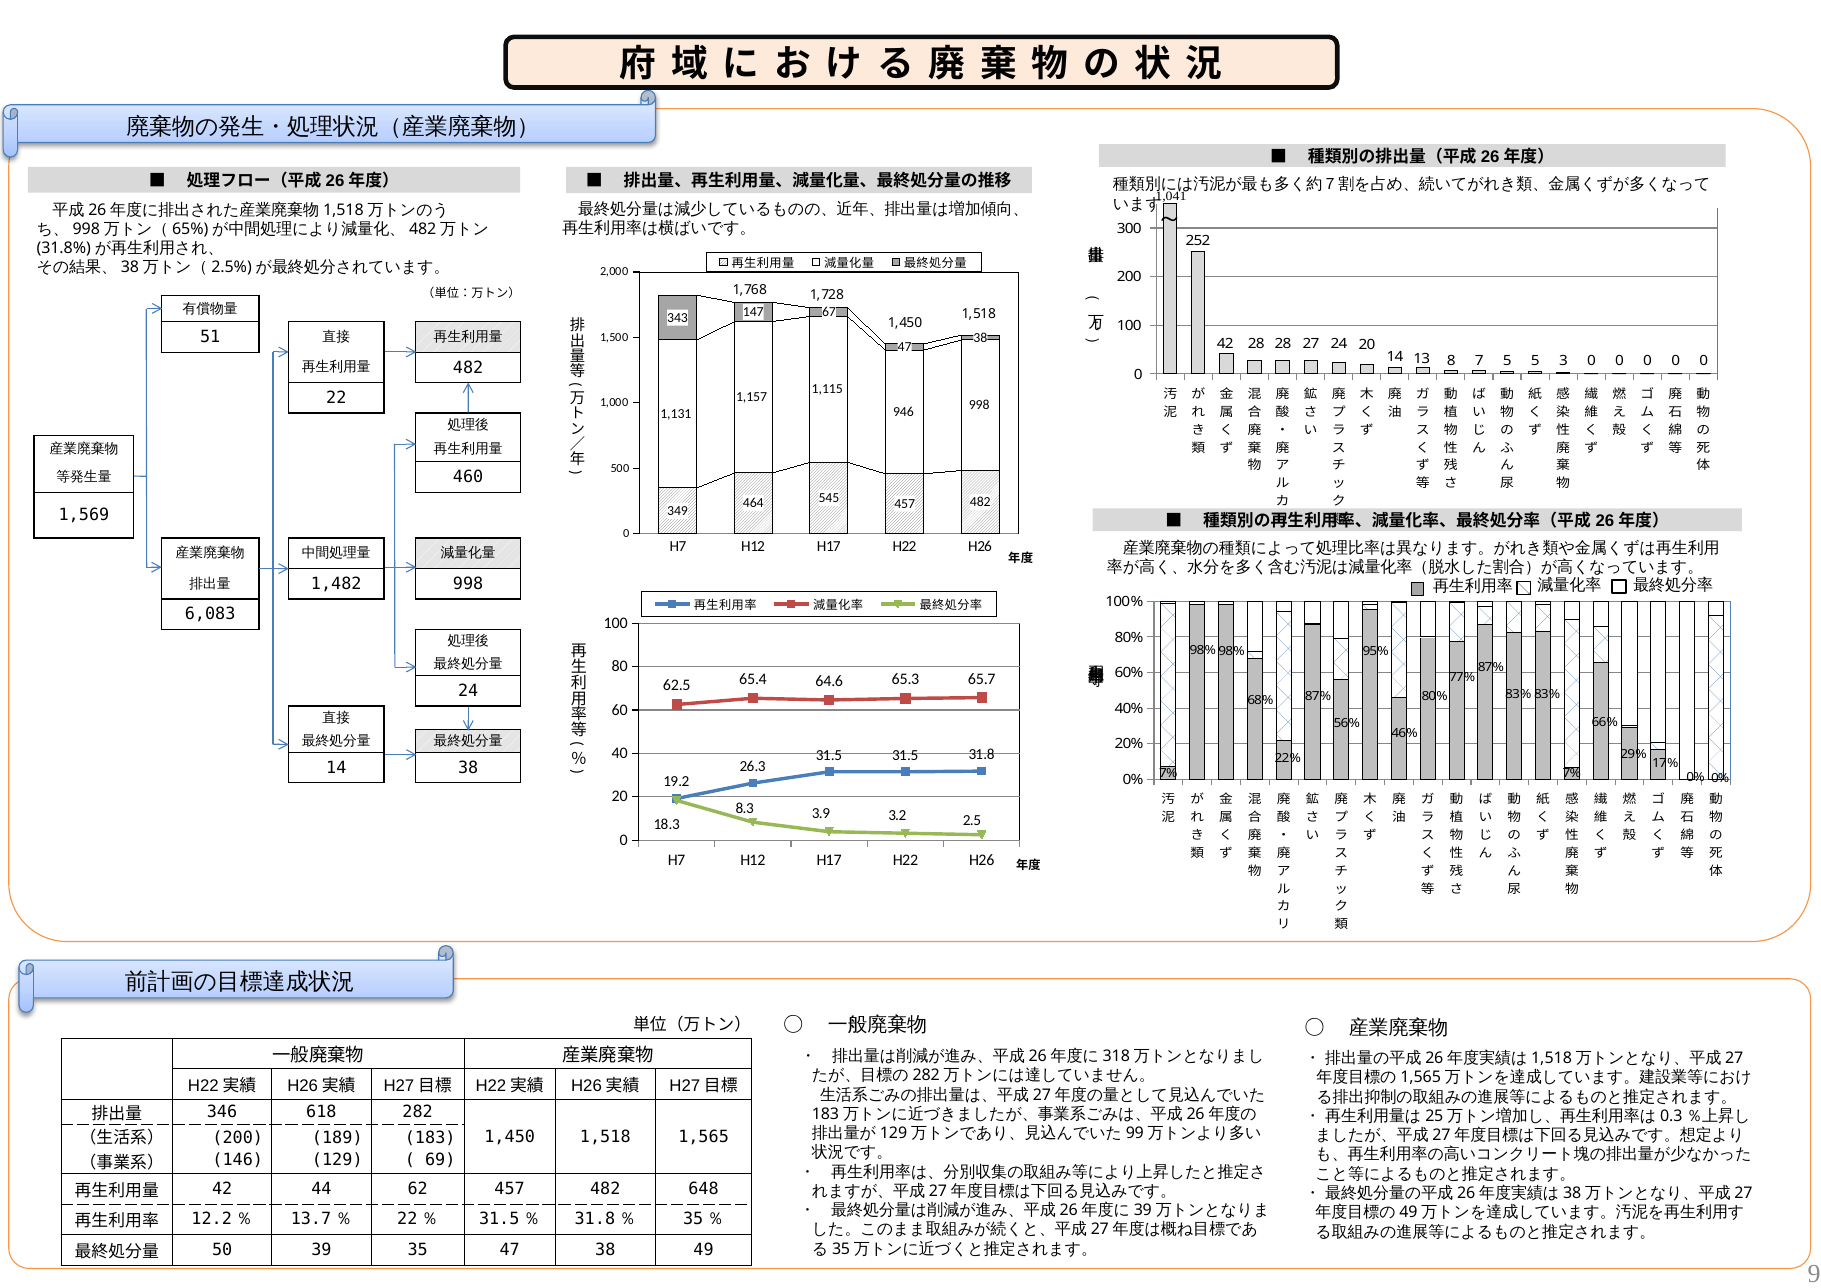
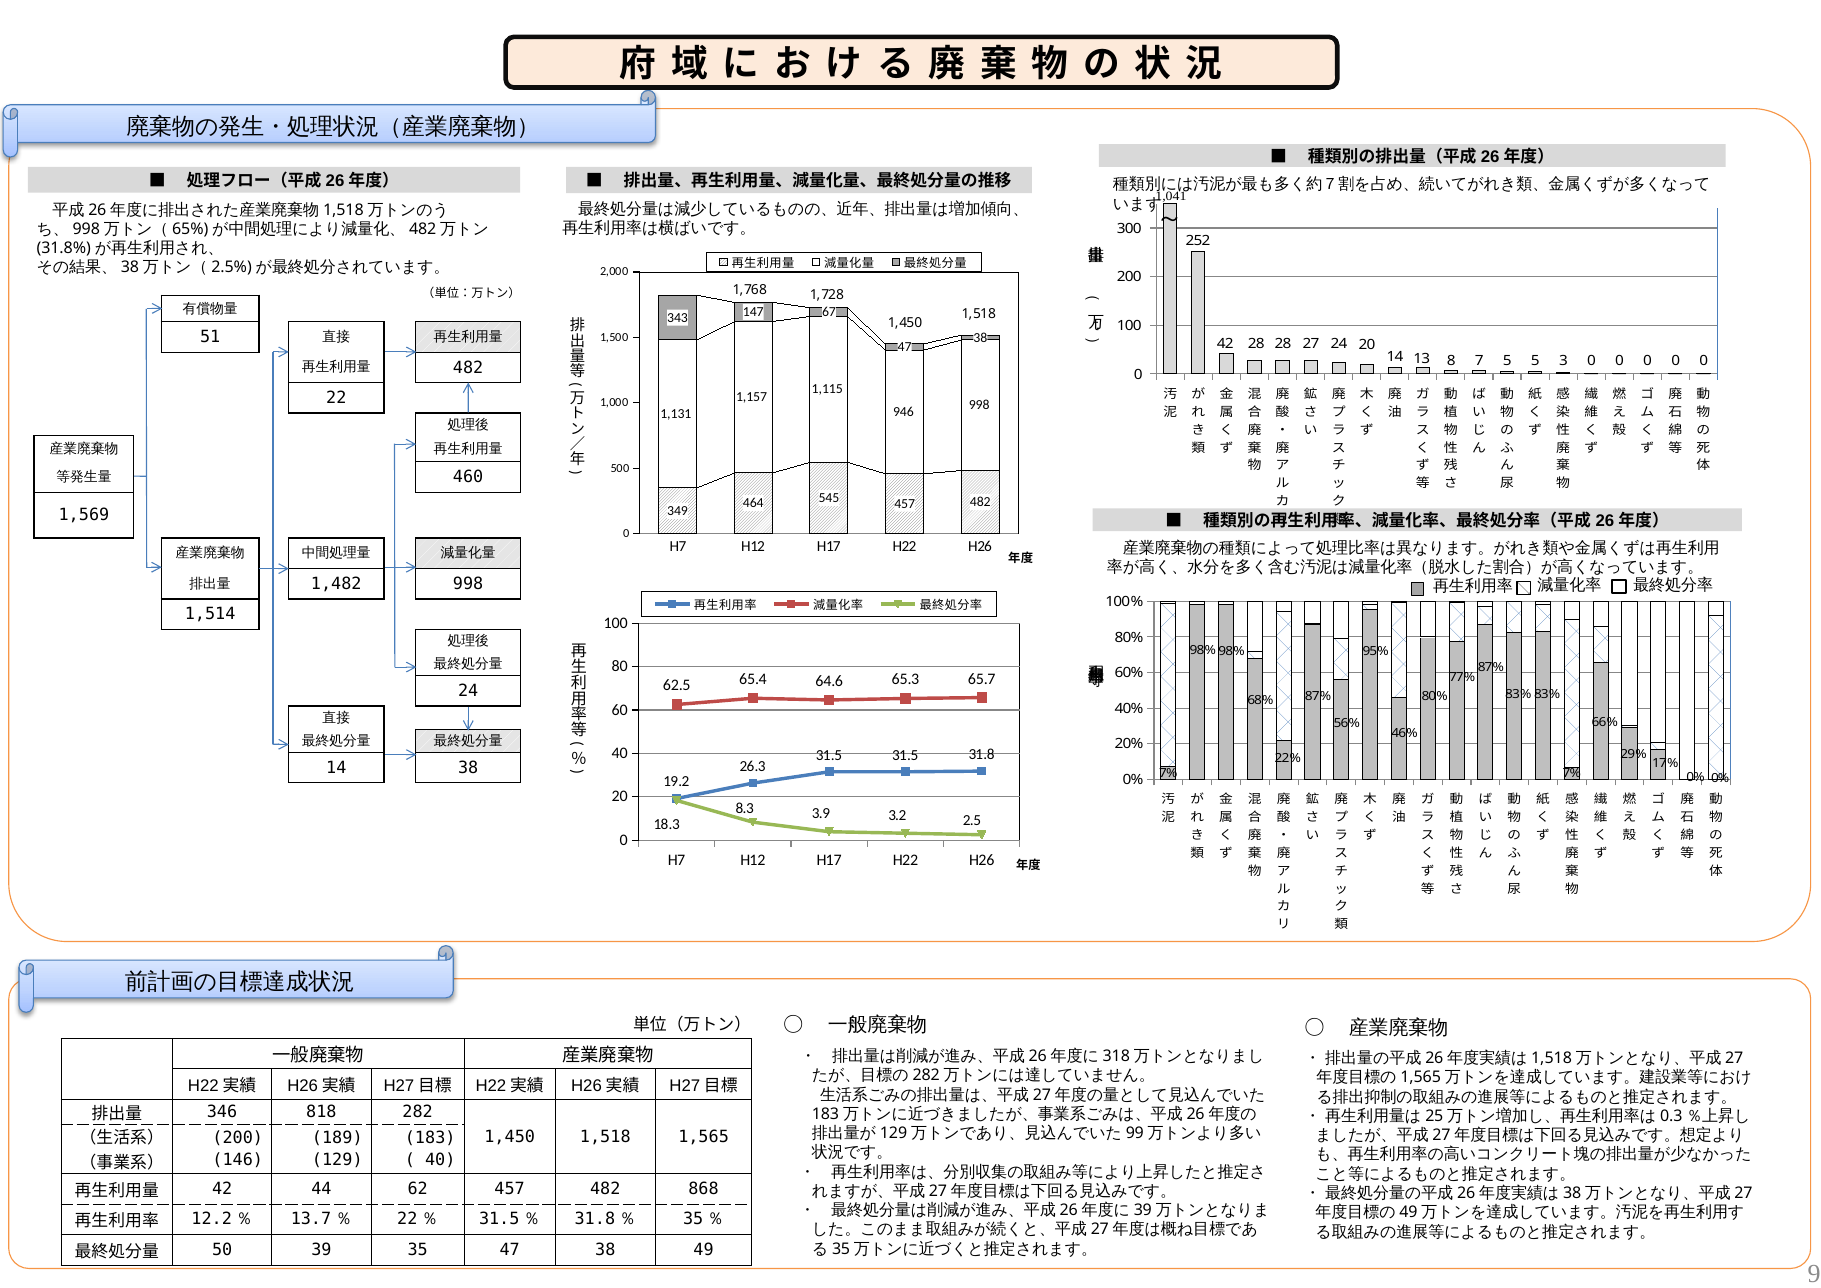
6,083: 6,083 -> 1,514 (210, 614)
618: 618 -> 818 (321, 1112)
69: 69 -> 40 (440, 1159)
648: 648 -> 868 (703, 1189)
